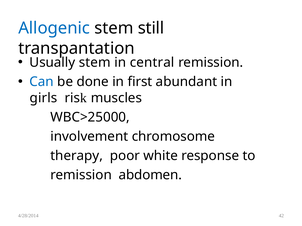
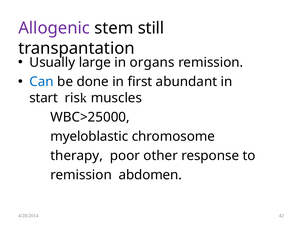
Allogenic colour: blue -> purple (54, 28)
Usually stem: stem -> large (95, 63)
central: central -> organs (152, 63)
girls: girls -> start (44, 98)
involvement: involvement -> myeloblastic (89, 137)
white: white -> other (161, 156)
